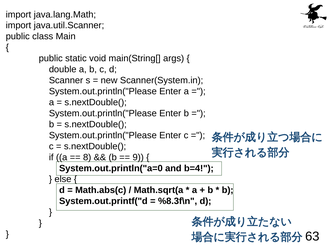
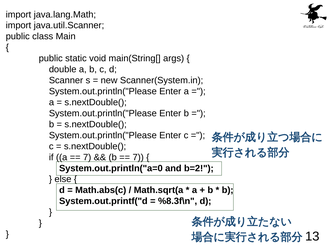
8: 8 -> 7 (87, 158)
9: 9 -> 7 (138, 158)
b=4: b=4 -> b=2 (199, 169)
63: 63 -> 13 (312, 237)
